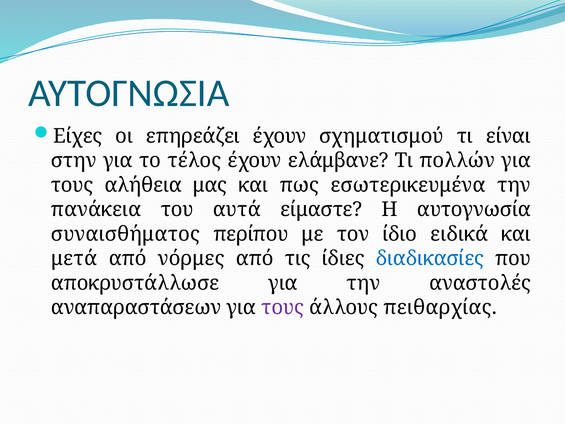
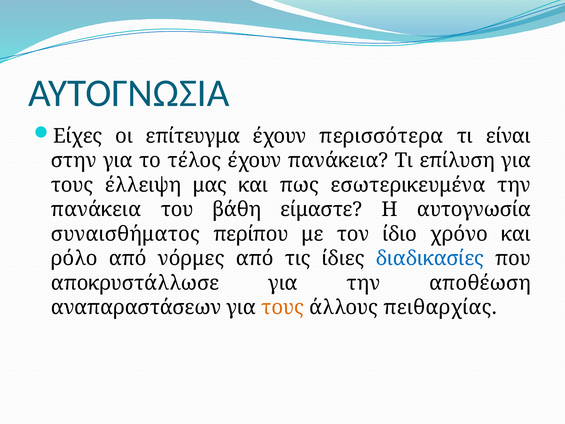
επηρεάζει: επηρεάζει -> επίτευγμα (193, 136)
σχηματισμού: σχηματισμού -> περισσότερα (381, 136)
έχουν ελάμβανε: ελάμβανε -> πανάκεια (338, 161)
πολλών: πολλών -> επίλυση (457, 161)
αλήθεια: αλήθεια -> έλλειψη (143, 185)
αυτά: αυτά -> βάθη (237, 209)
ειδικά: ειδικά -> χρόνο (459, 234)
μετά: μετά -> ρόλο (74, 258)
αναστολές: αναστολές -> αποθέωση (480, 283)
τους colour: purple -> orange (283, 307)
